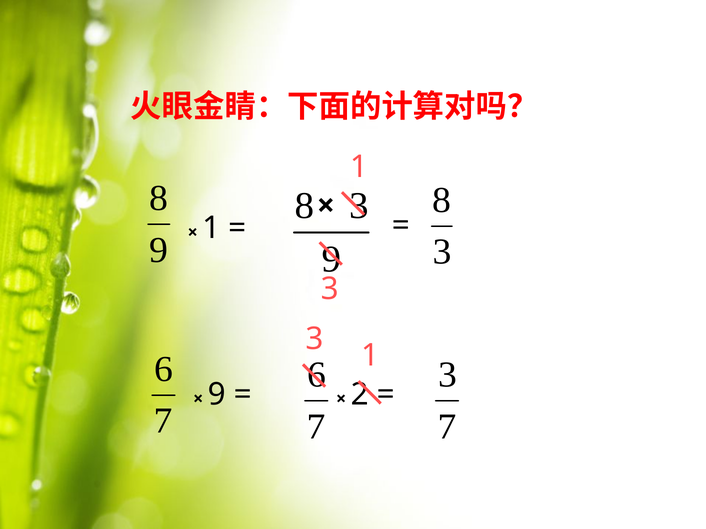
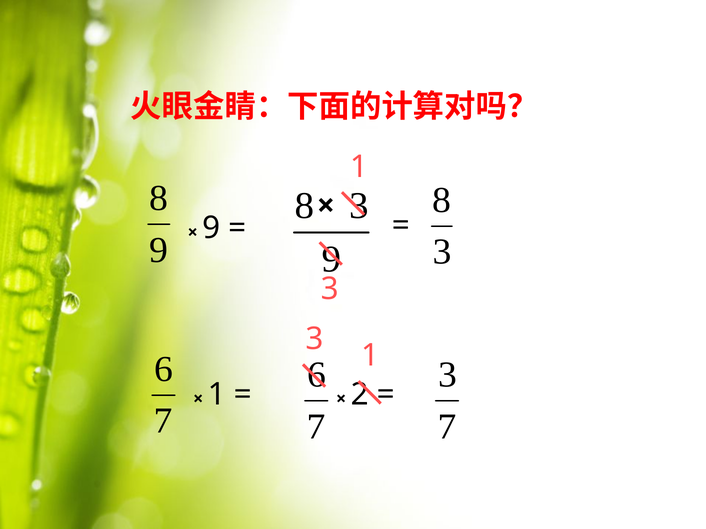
1: 1 -> 9 (211, 228)
9: 9 -> 1 (217, 395)
